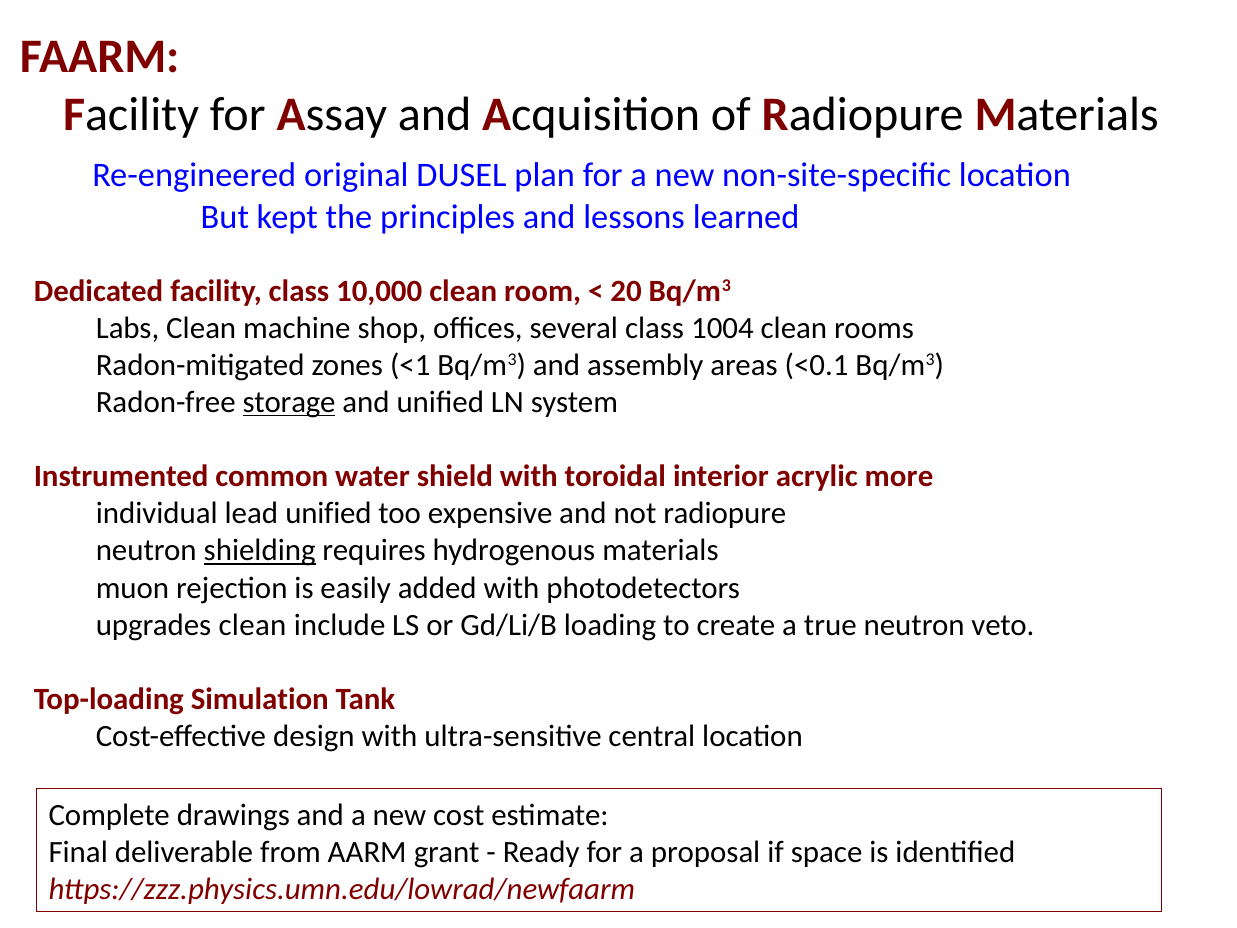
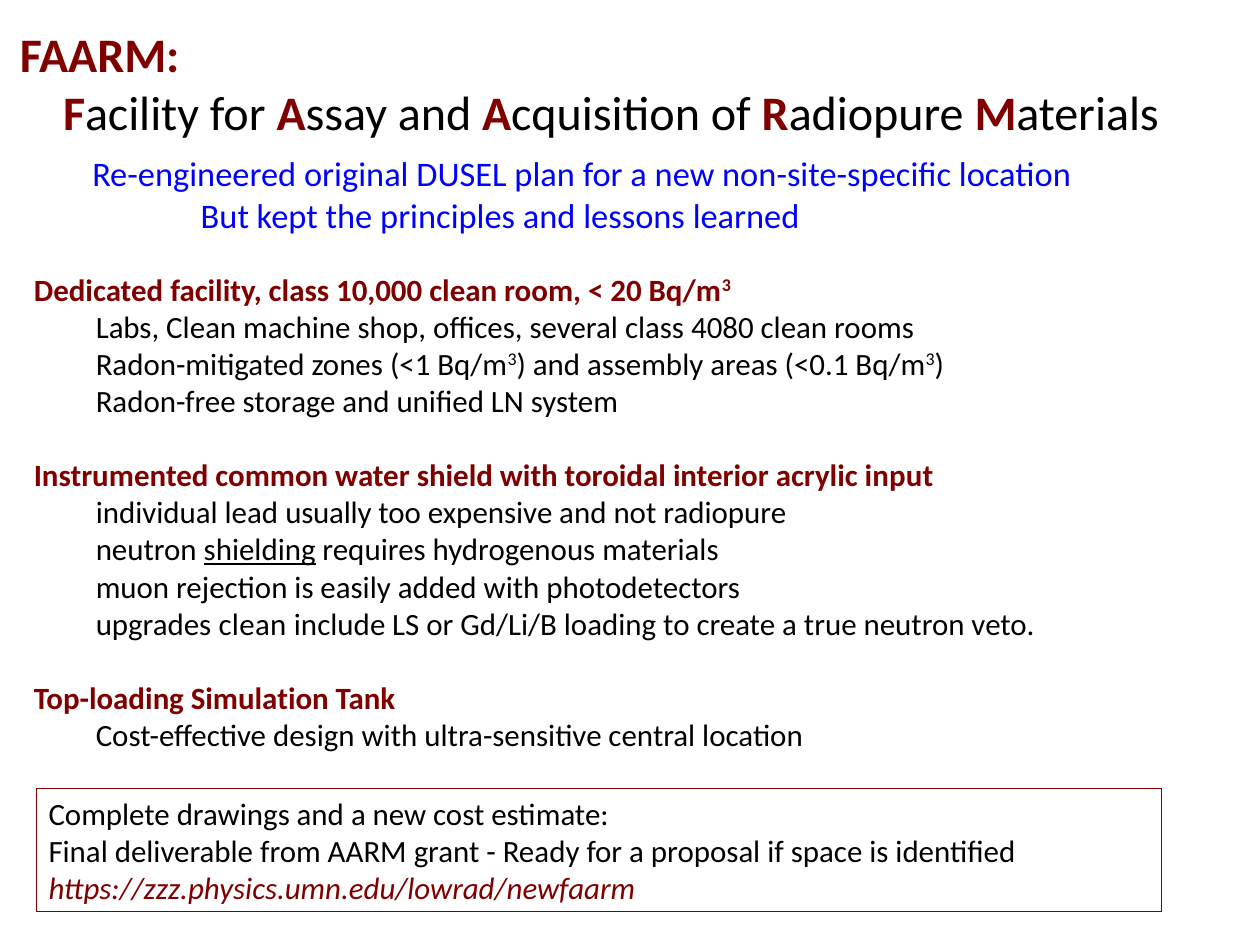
1004: 1004 -> 4080 (722, 328)
storage underline: present -> none (289, 402)
more: more -> input (899, 476)
lead unified: unified -> usually (328, 513)
